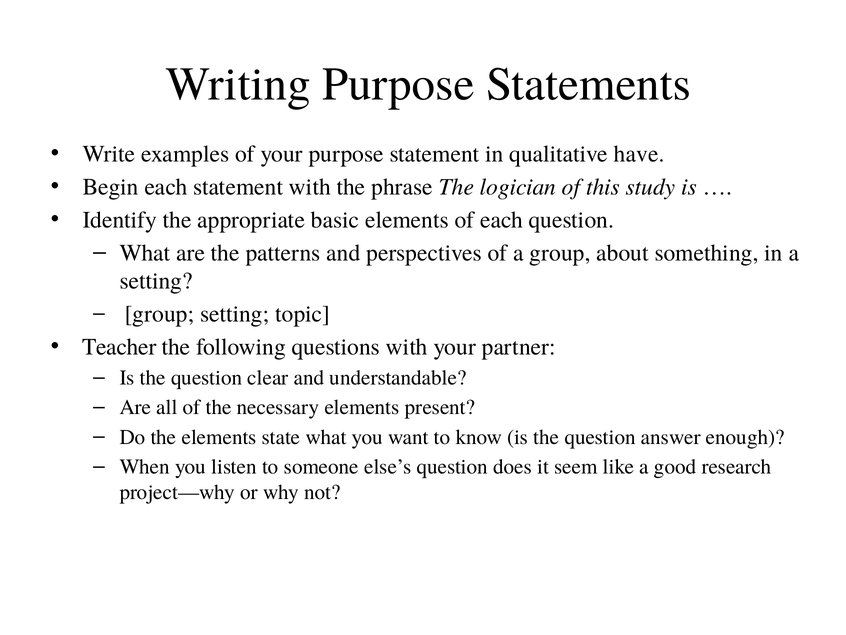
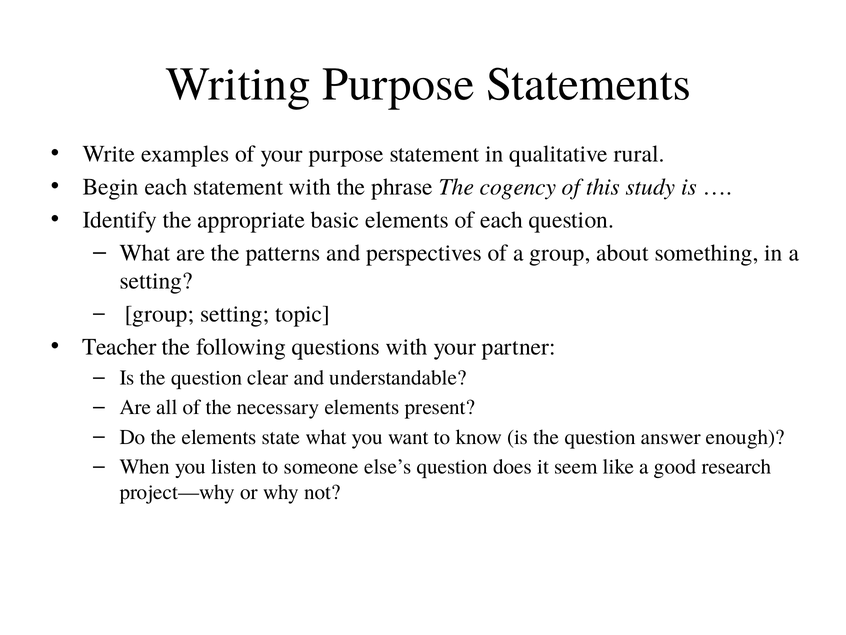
have: have -> rural (639, 154)
logician: logician -> cogency (518, 187)
